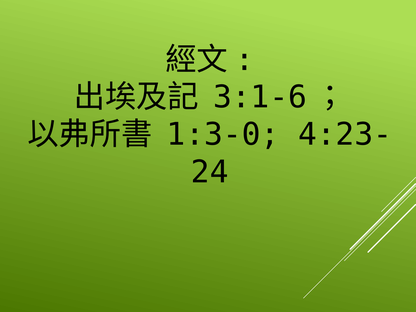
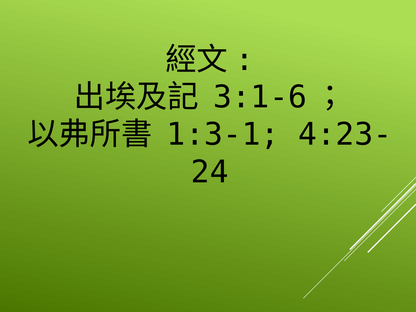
1:3-0: 1:3-0 -> 1:3-1 (223, 135)
